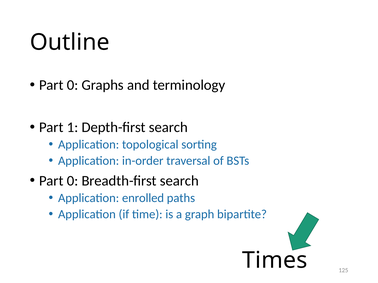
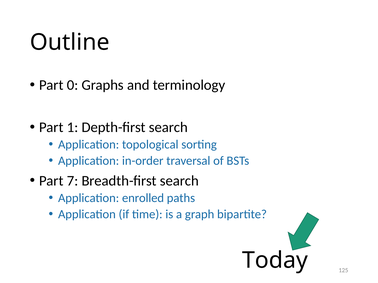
0: 0 -> 7 (72, 181)
Times: Times -> Today (275, 261)
